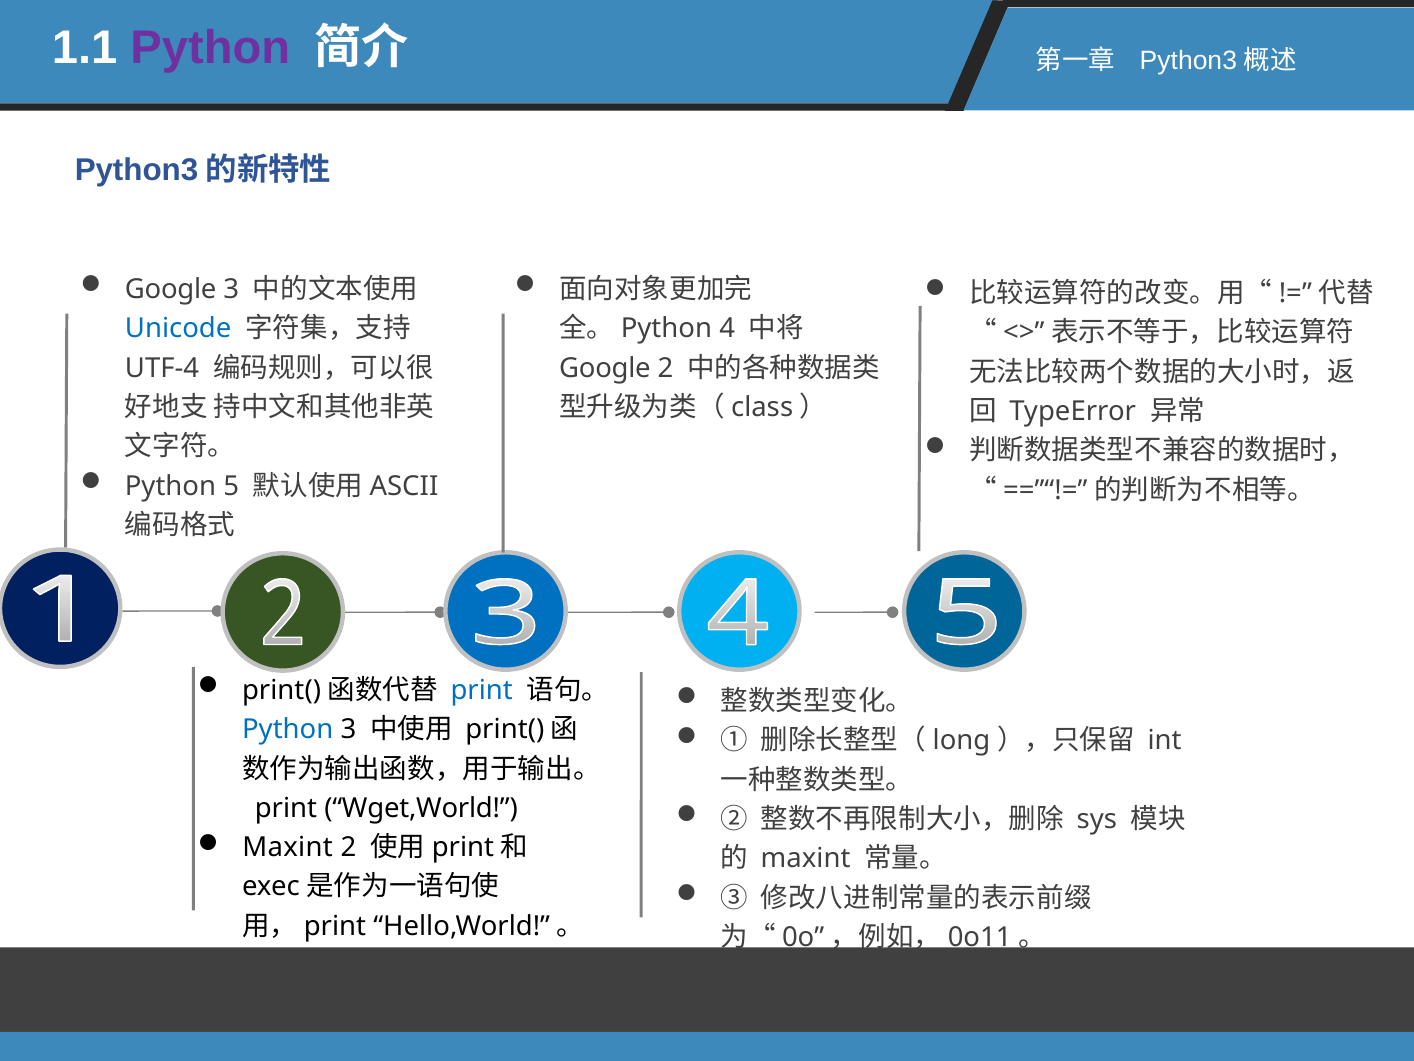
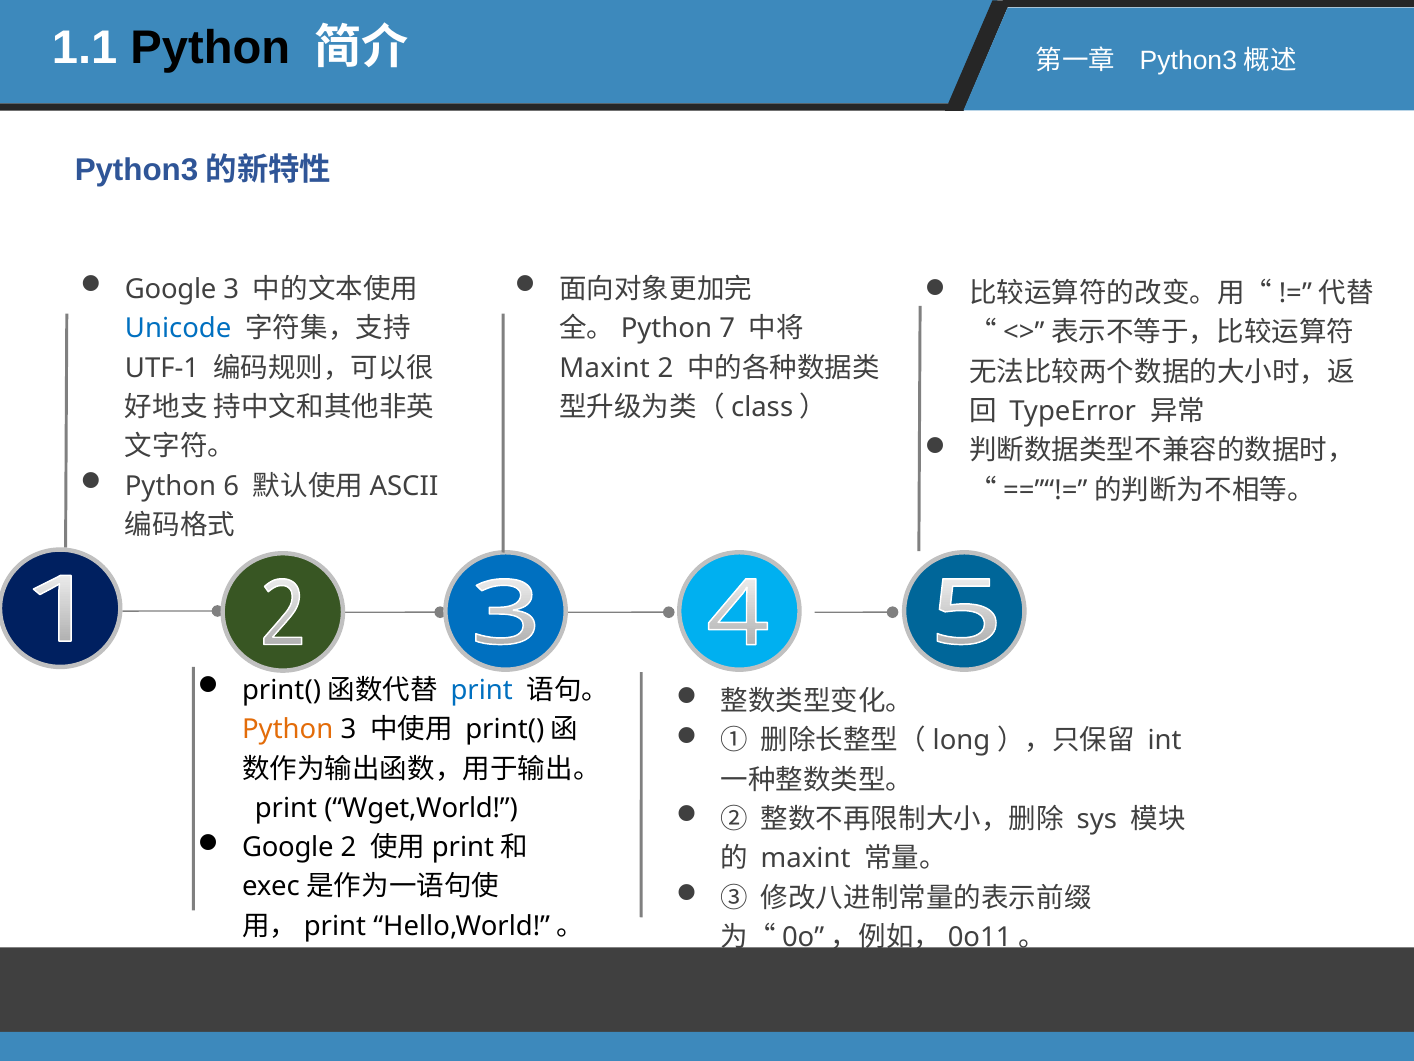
Python colour: purple -> black (210, 48)
4: 4 -> 7 (727, 329)
UTF-4: UTF-4 -> UTF-1 (162, 368)
Google: Google -> Maxint (605, 368)
5: 5 -> 6 (231, 486)
Python colour: blue -> orange (288, 729)
Maxint: Maxint -> Google (288, 847)
